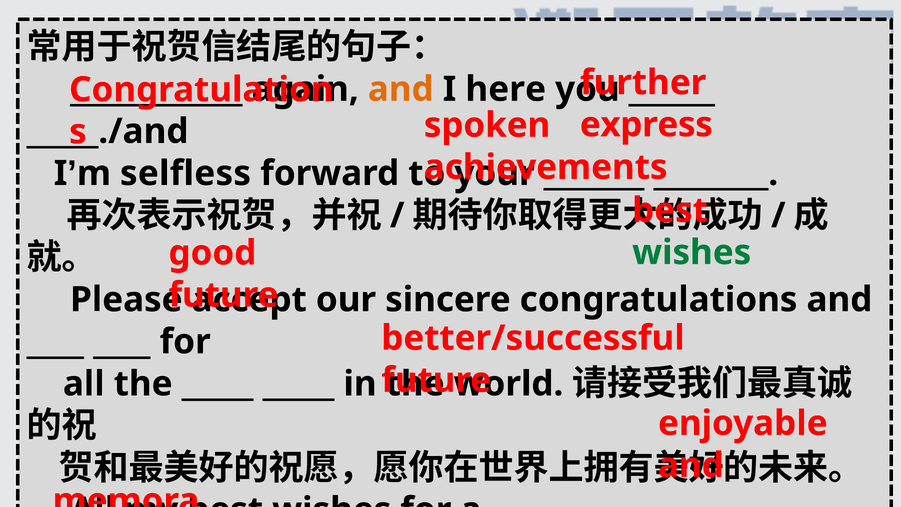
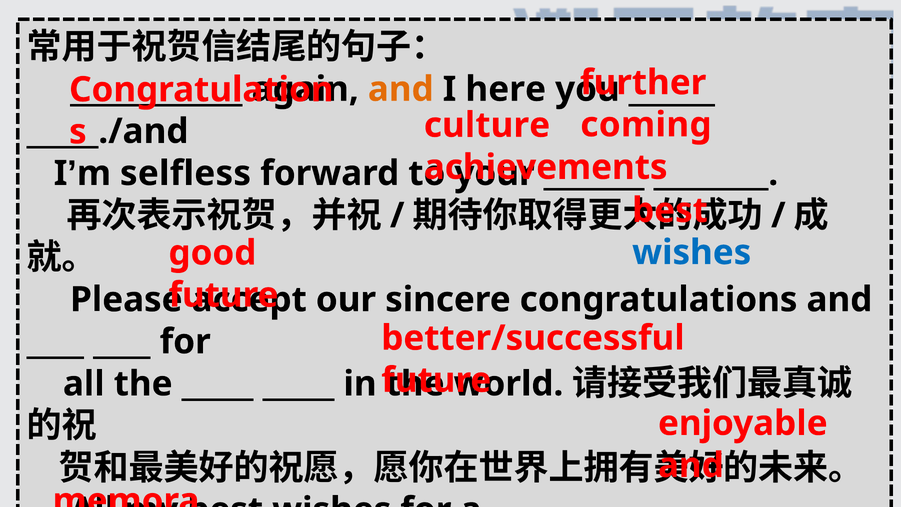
express: express -> coming (646, 125)
spoken: spoken -> culture (487, 125)
wishes colour: green -> blue (692, 252)
